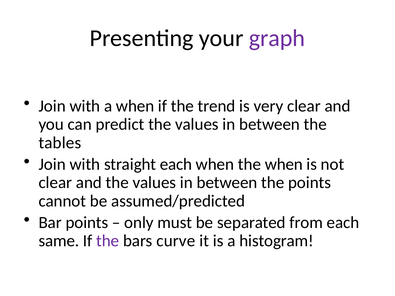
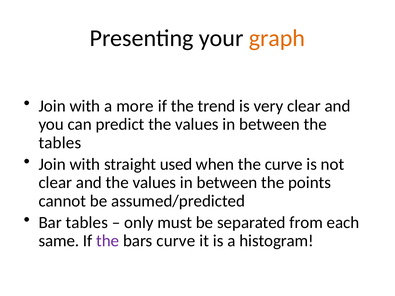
graph colour: purple -> orange (277, 38)
a when: when -> more (135, 106)
straight each: each -> used (176, 164)
the when: when -> curve (284, 164)
Bar points: points -> tables (87, 223)
